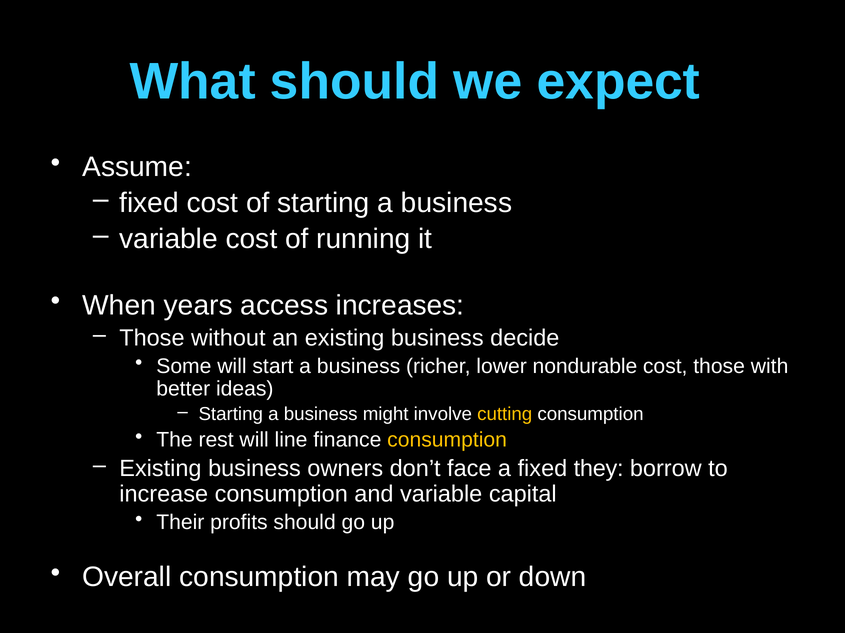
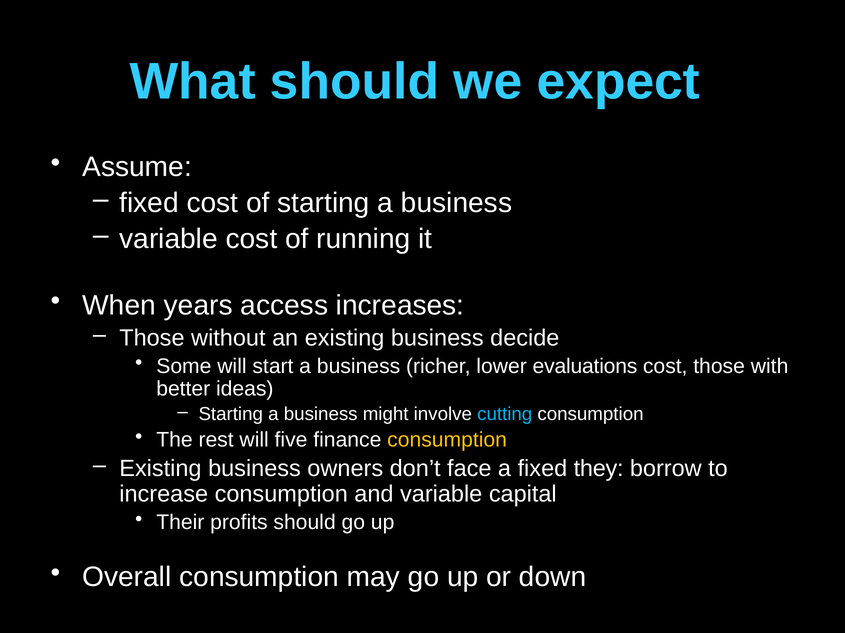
nondurable: nondurable -> evaluations (585, 367)
cutting colour: yellow -> light blue (505, 415)
line: line -> five (291, 440)
